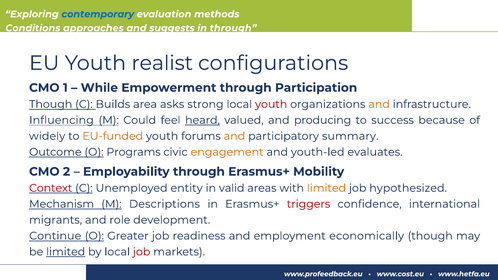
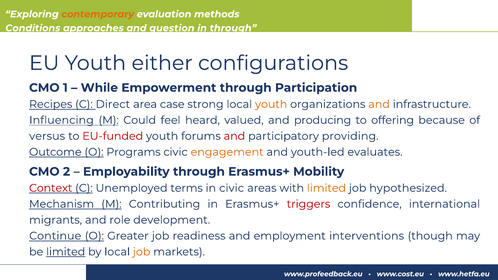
contemporary colour: blue -> orange (98, 14)
suggests: suggests -> question (172, 28)
realist: realist -> either (162, 63)
Though: Though -> Recipes (51, 104)
Builds: Builds -> Direct (113, 104)
asks: asks -> case (172, 104)
youth colour: red -> orange (271, 104)
heard underline: present -> none (202, 120)
success: success -> offering (393, 120)
widely: widely -> versus (47, 136)
EU-funded colour: orange -> red (113, 136)
and colour: orange -> red (234, 136)
summary: summary -> providing (350, 136)
entity: entity -> terms (187, 188)
in valid: valid -> civic (232, 188)
Descriptions: Descriptions -> Contributing (165, 204)
economically: economically -> interventions (367, 236)
job colour: red -> orange (142, 252)
